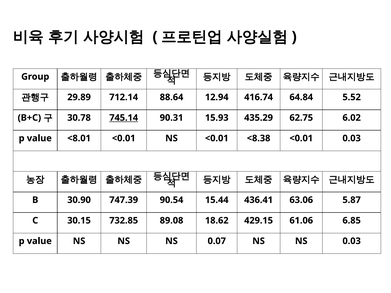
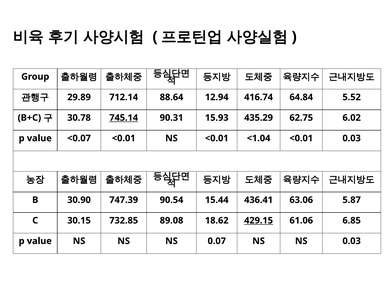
<8.01: <8.01 -> <0.07 (79, 138)
<8.38: <8.38 -> <1.04 (259, 138)
429.15 underline: none -> present (259, 221)
